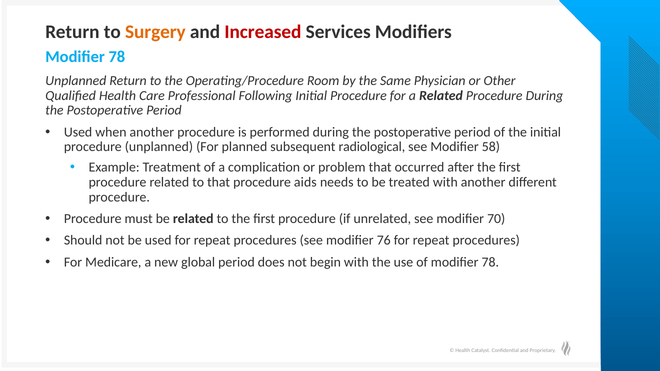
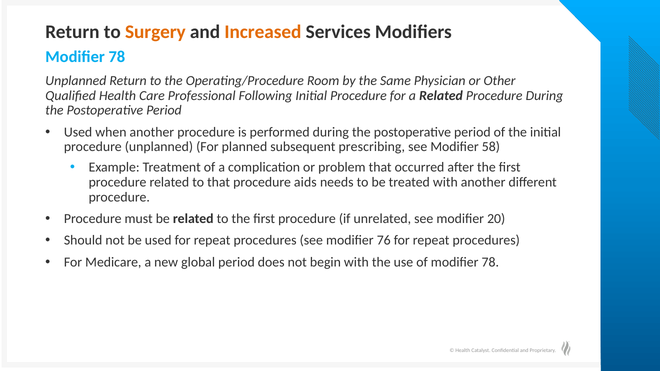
Increased colour: red -> orange (263, 32)
radiological: radiological -> prescribing (372, 147)
70: 70 -> 20 (496, 219)
